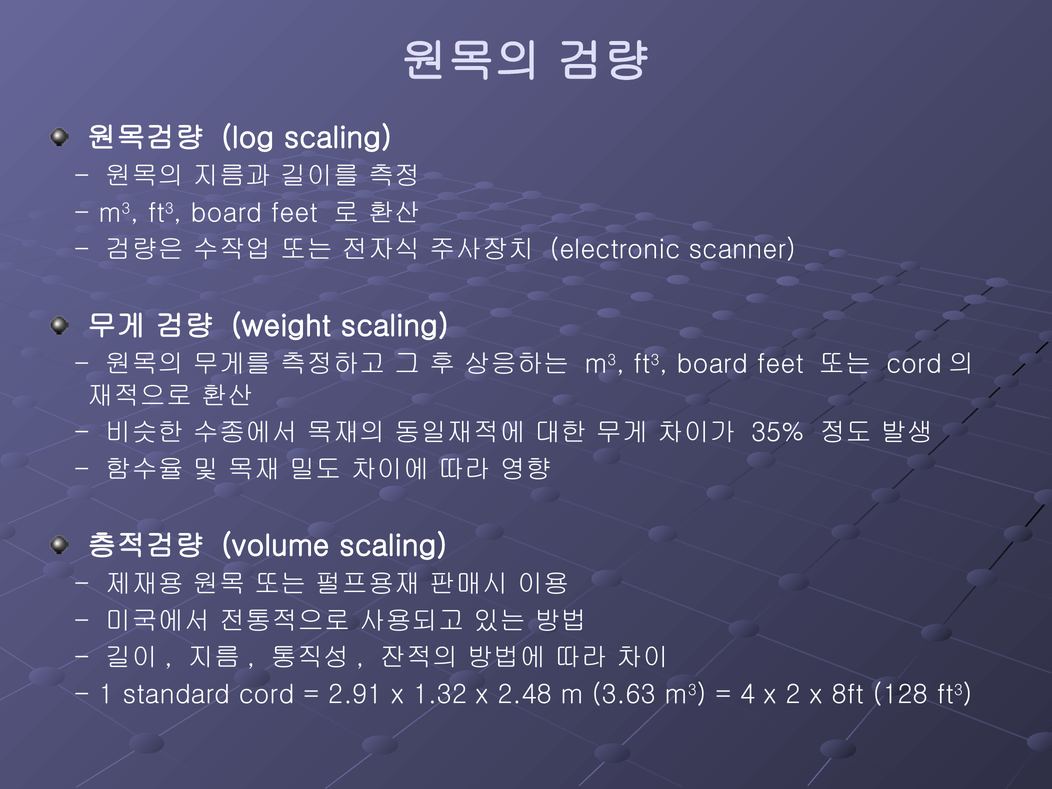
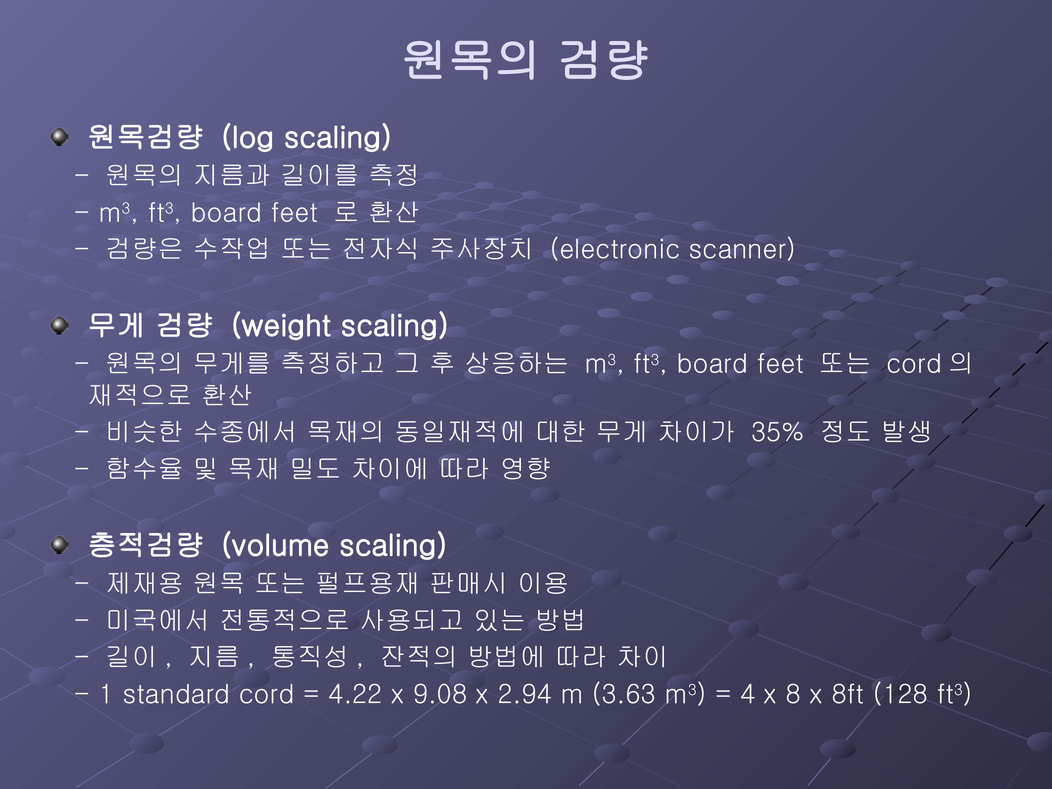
2.91: 2.91 -> 4.22 (355, 695)
1.32: 1.32 -> 9.08 (440, 695)
2.48: 2.48 -> 2.94 (525, 695)
2: 2 -> 8 (793, 695)
